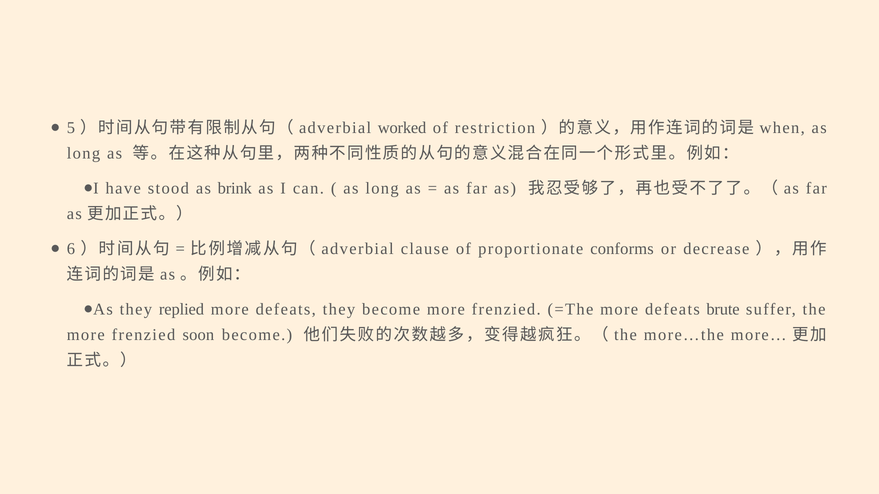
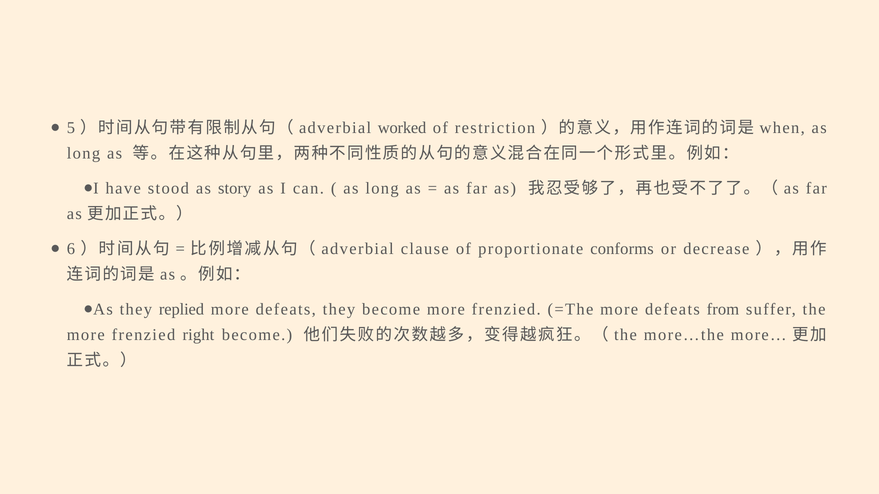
brink: brink -> story (235, 188)
brute: brute -> from (723, 309)
soon: soon -> right (198, 335)
